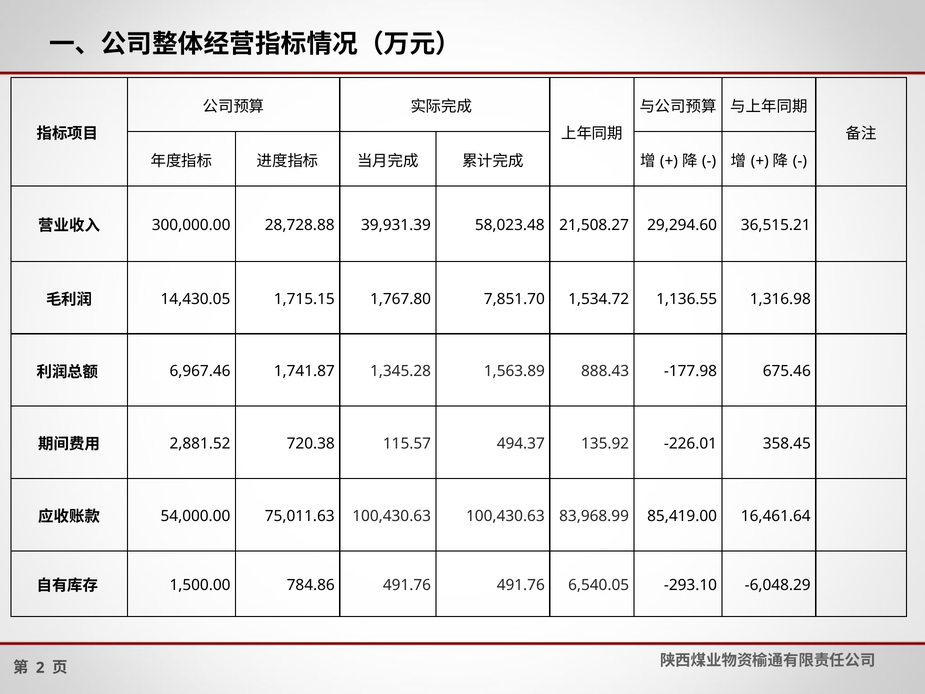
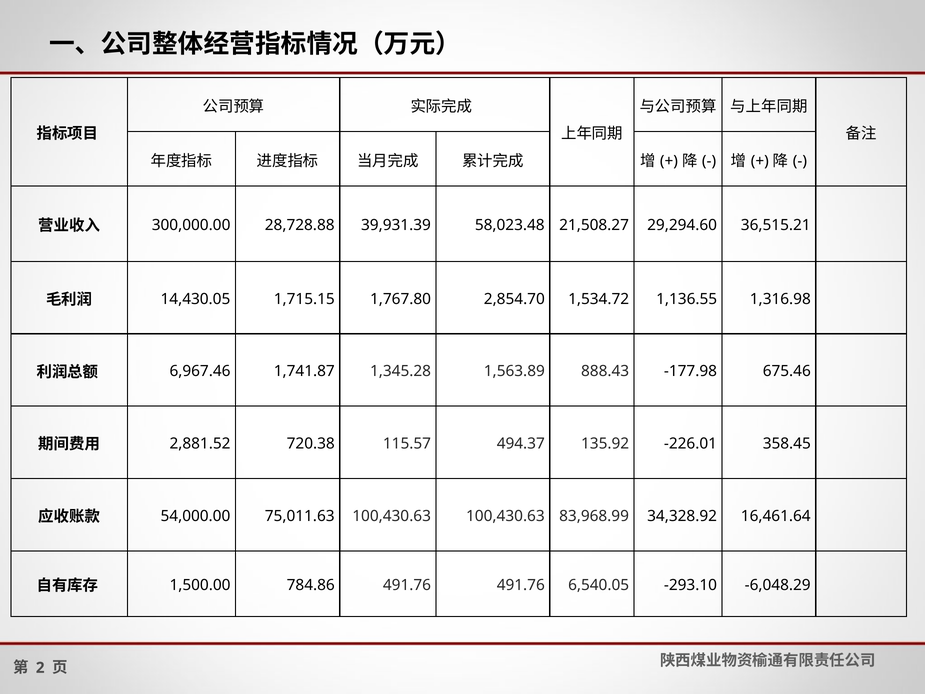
7,851.70: 7,851.70 -> 2,854.70 (514, 299)
85,419.00: 85,419.00 -> 34,328.92 (682, 516)
